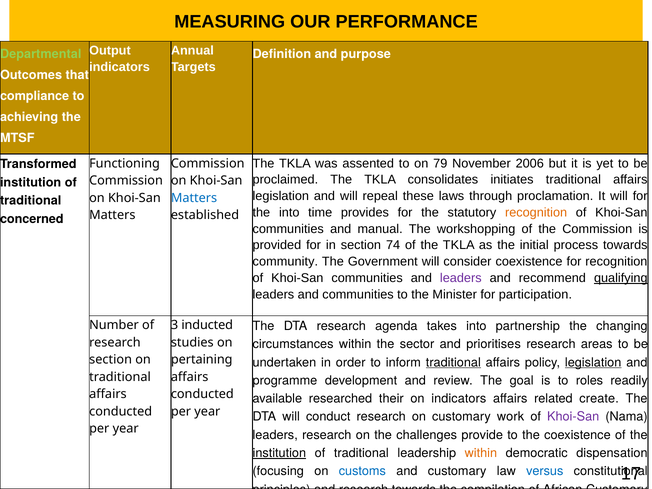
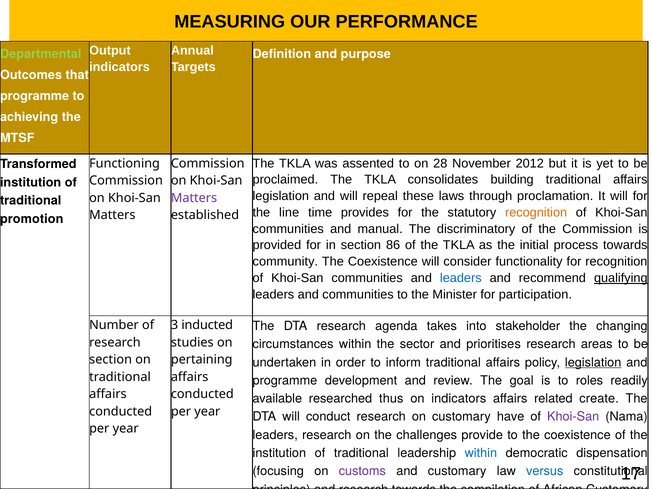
compliance: compliance -> programme (35, 96)
79: 79 -> 28 (440, 163)
2006: 2006 -> 2012 (530, 163)
initiates: initiates -> building (512, 180)
Matters colour: blue -> purple (194, 198)
the into: into -> line (289, 213)
concerned: concerned -> promotion (32, 219)
workshopping: workshopping -> discriminatory (476, 229)
74: 74 -> 86 (393, 245)
Government: Government -> Coexistence (383, 262)
consider coexistence: coexistence -> functionality (529, 262)
leaders colour: purple -> blue (461, 278)
partnership: partnership -> stakeholder (528, 326)
traditional underline: present -> none (453, 362)
their: their -> thus (391, 399)
work: work -> have (511, 417)
institution underline: present -> none (279, 453)
within colour: orange -> blue (481, 453)
customs colour: blue -> purple (362, 471)
